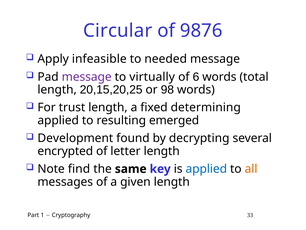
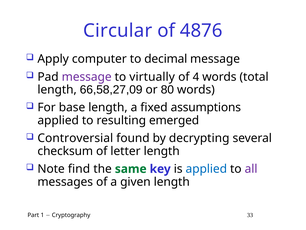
9876: 9876 -> 4876 (201, 31)
infeasible: infeasible -> computer (99, 59)
needed: needed -> decimal (166, 59)
6: 6 -> 4 (196, 77)
20,15,20,25: 20,15,20,25 -> 66,58,27,09 (111, 90)
98: 98 -> 80 (167, 90)
trust: trust -> base (72, 107)
determining: determining -> assumptions (206, 107)
Development: Development -> Controversial (75, 138)
encrypted: encrypted -> checksum (65, 151)
same colour: black -> green (131, 169)
all colour: orange -> purple (251, 169)
